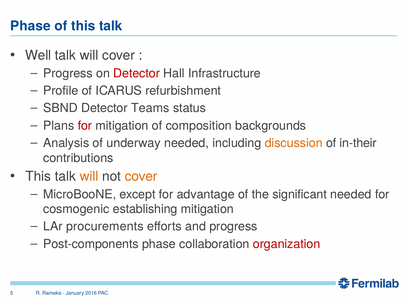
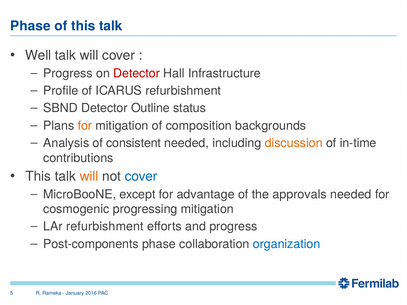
Teams: Teams -> Outline (150, 108)
for colour: red -> orange (85, 126)
underway: underway -> consistent (134, 143)
in-their: in-their -> in-time (358, 143)
cover colour: orange -> blue (141, 176)
significant: significant -> approvals (300, 194)
establishing: establishing -> progressing (145, 209)
LAr procurements: procurements -> refurbishment (105, 227)
organization colour: red -> blue (287, 244)
